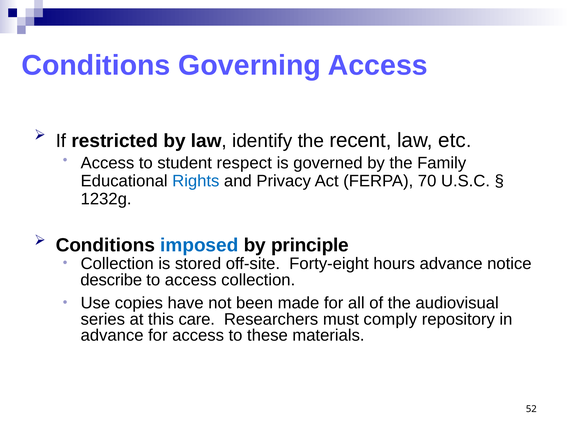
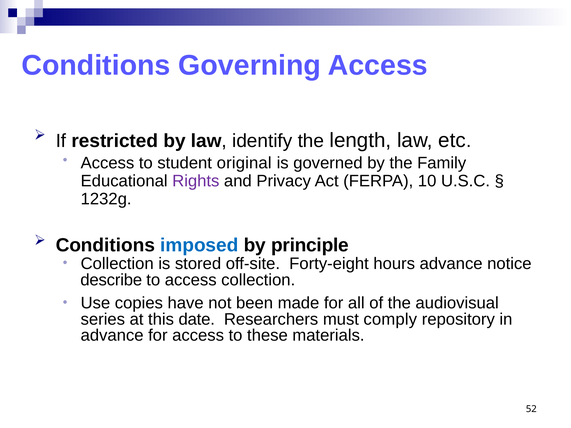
recent: recent -> length (360, 140)
respect: respect -> original (244, 163)
Rights colour: blue -> purple (196, 181)
70: 70 -> 10 (427, 181)
care: care -> date (197, 319)
